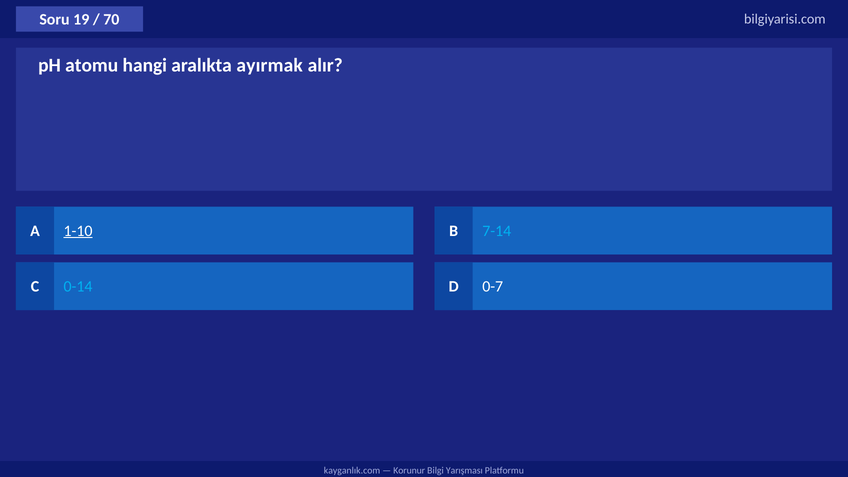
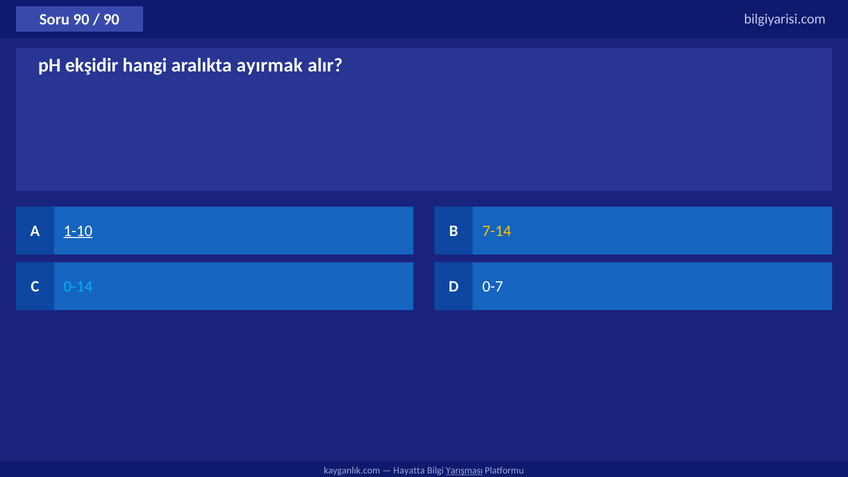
Soru 19: 19 -> 90 (81, 19)
70: 70 -> 90 (111, 19)
atomu: atomu -> ekşidir (92, 65)
7-14 colour: light blue -> yellow (497, 231)
Korunur: Korunur -> Hayatta (409, 470)
Yarışması underline: none -> present (464, 470)
